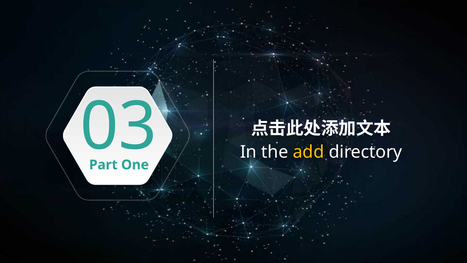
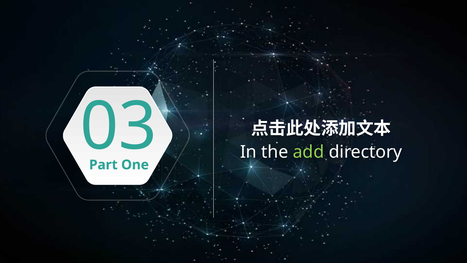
add colour: yellow -> light green (309, 152)
